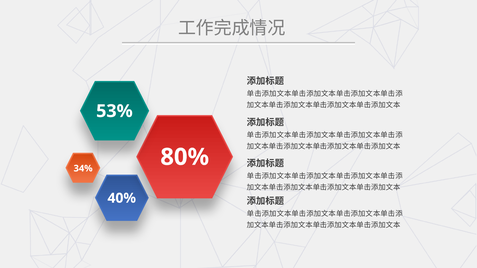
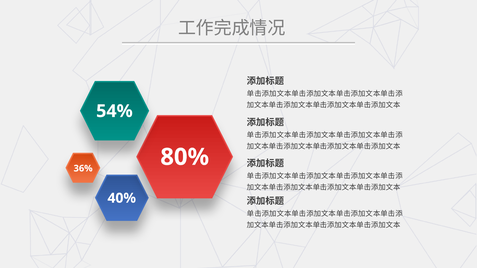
53%: 53% -> 54% (114, 111)
34%: 34% -> 36% (83, 169)
